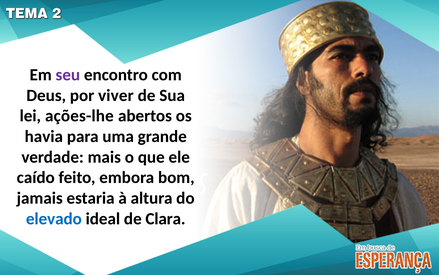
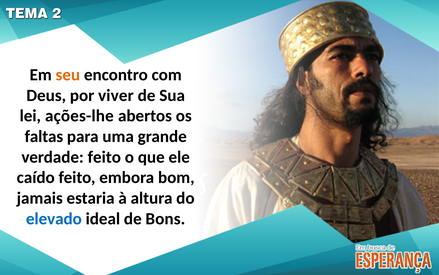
seu colour: purple -> orange (68, 75)
havia: havia -> faltas (44, 136)
verdade mais: mais -> feito (104, 157)
Clara: Clara -> Bons (165, 218)
